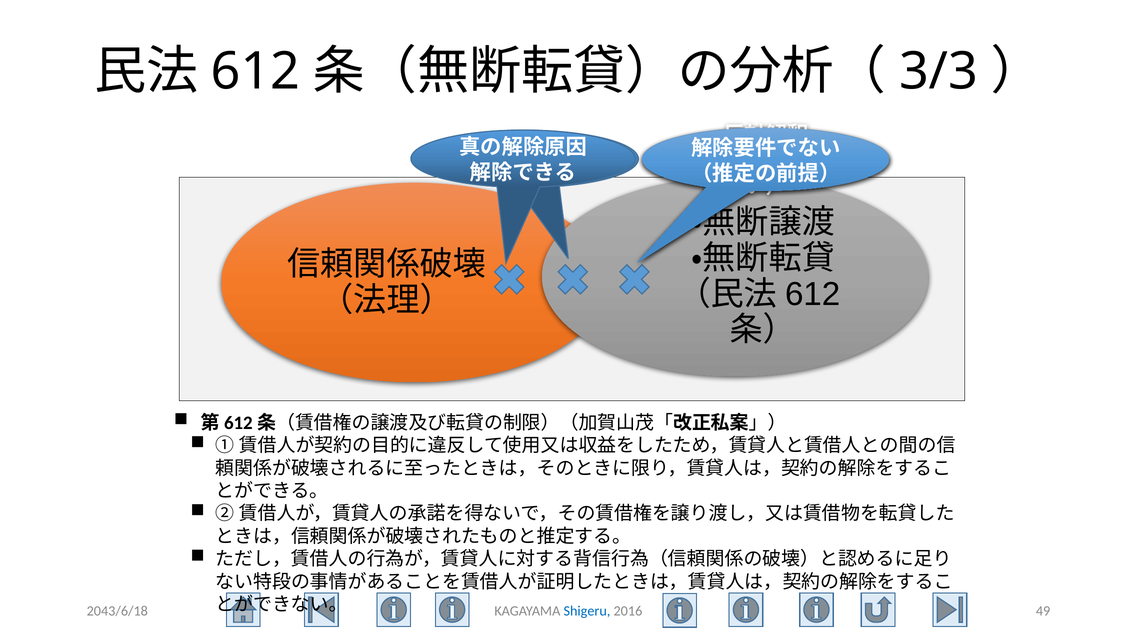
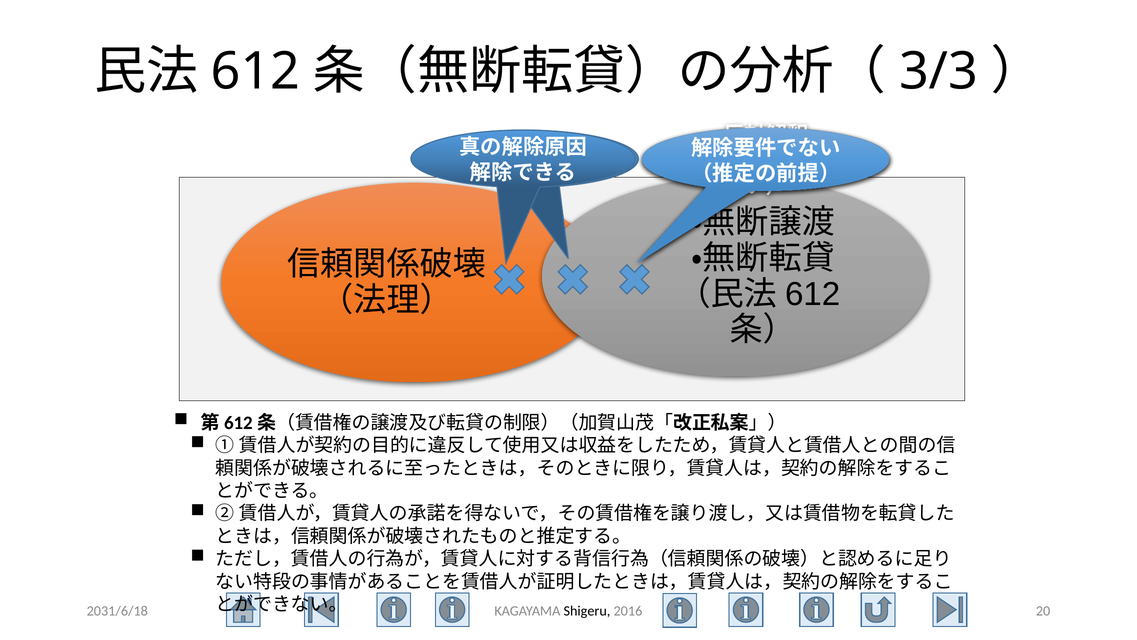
2043/6/18: 2043/6/18 -> 2031/6/18 (117, 611)
Shigeru colour: blue -> black (587, 611)
49: 49 -> 20 (1043, 611)
